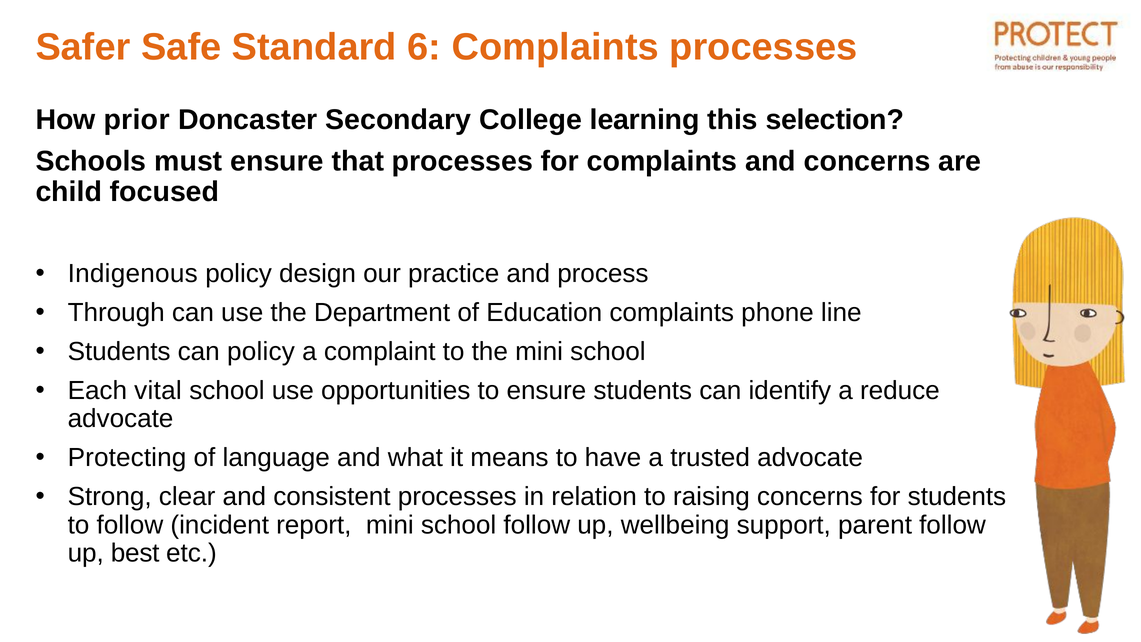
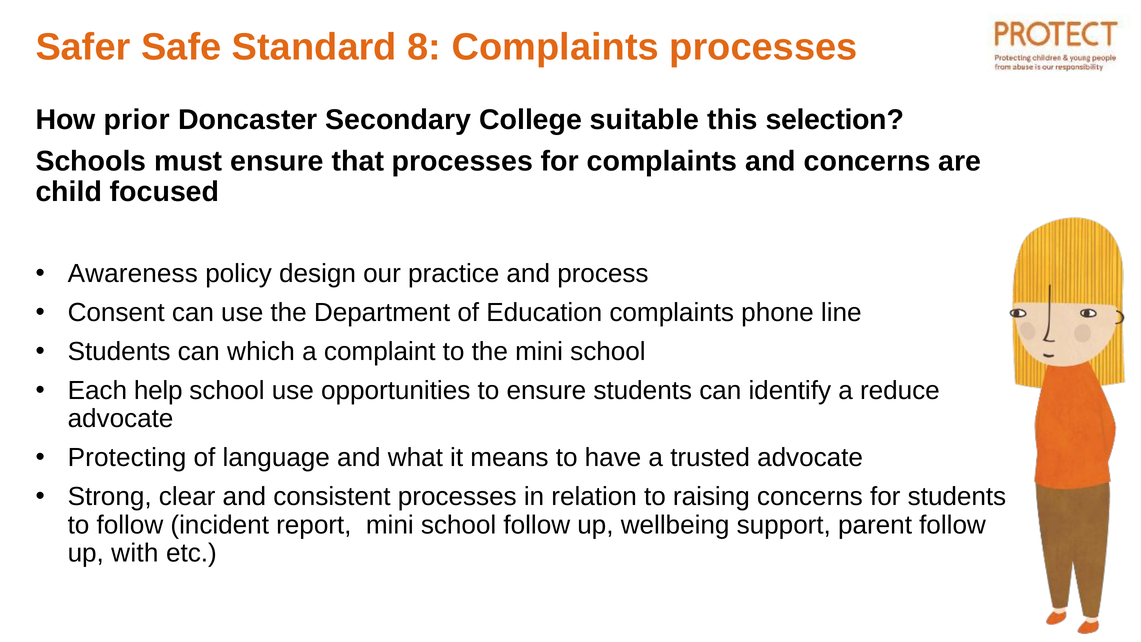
6: 6 -> 8 (424, 47)
learning: learning -> suitable (644, 120)
Indigenous: Indigenous -> Awareness (133, 274)
Through: Through -> Consent (116, 313)
can policy: policy -> which (261, 352)
vital: vital -> help (158, 391)
best: best -> with (135, 553)
